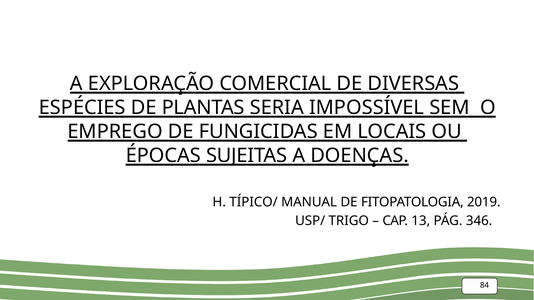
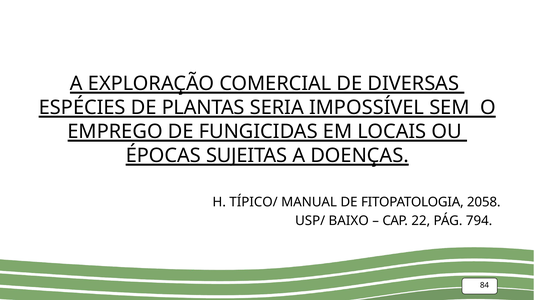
2019: 2019 -> 2058 (484, 202)
TRIGO: TRIGO -> BAIXO (349, 221)
13: 13 -> 22 (421, 221)
346: 346 -> 794 (479, 221)
